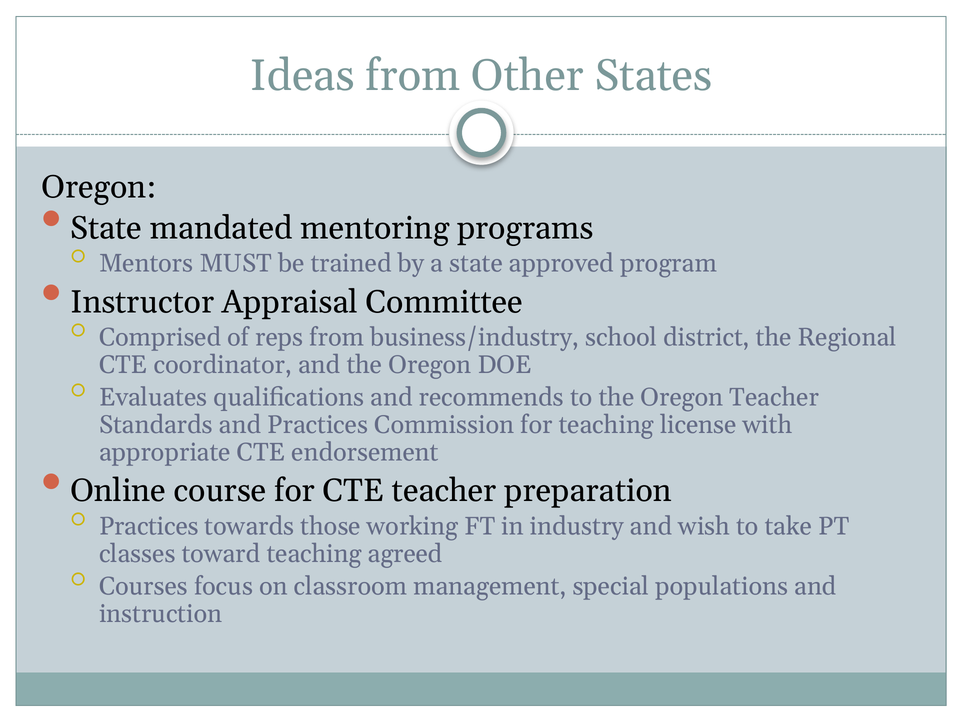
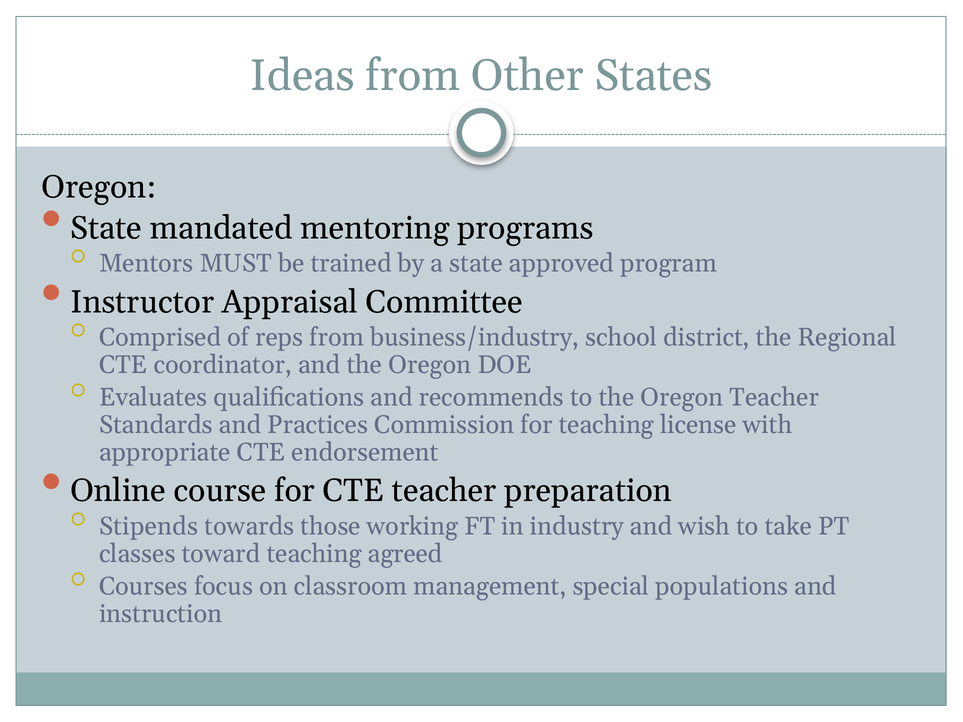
Practices: Practices -> Stipends (149, 526)
